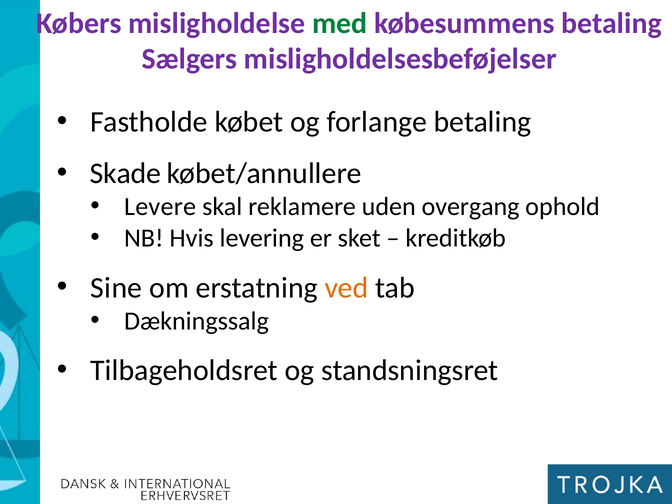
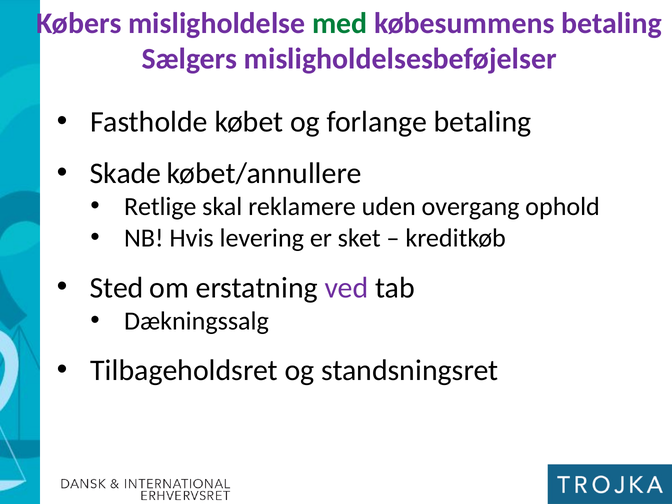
Levere: Levere -> Retlige (160, 207)
Sine: Sine -> Sted (117, 288)
ved colour: orange -> purple (347, 288)
